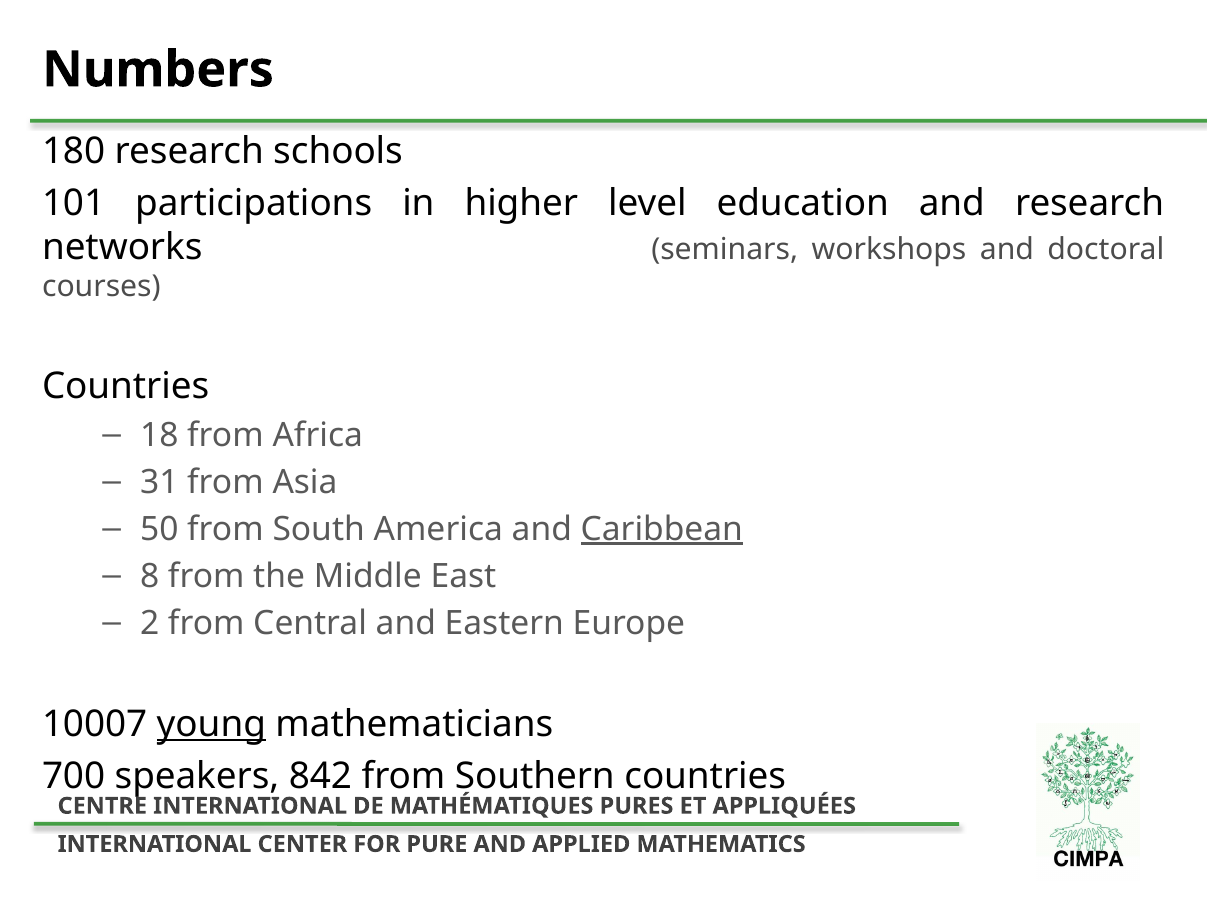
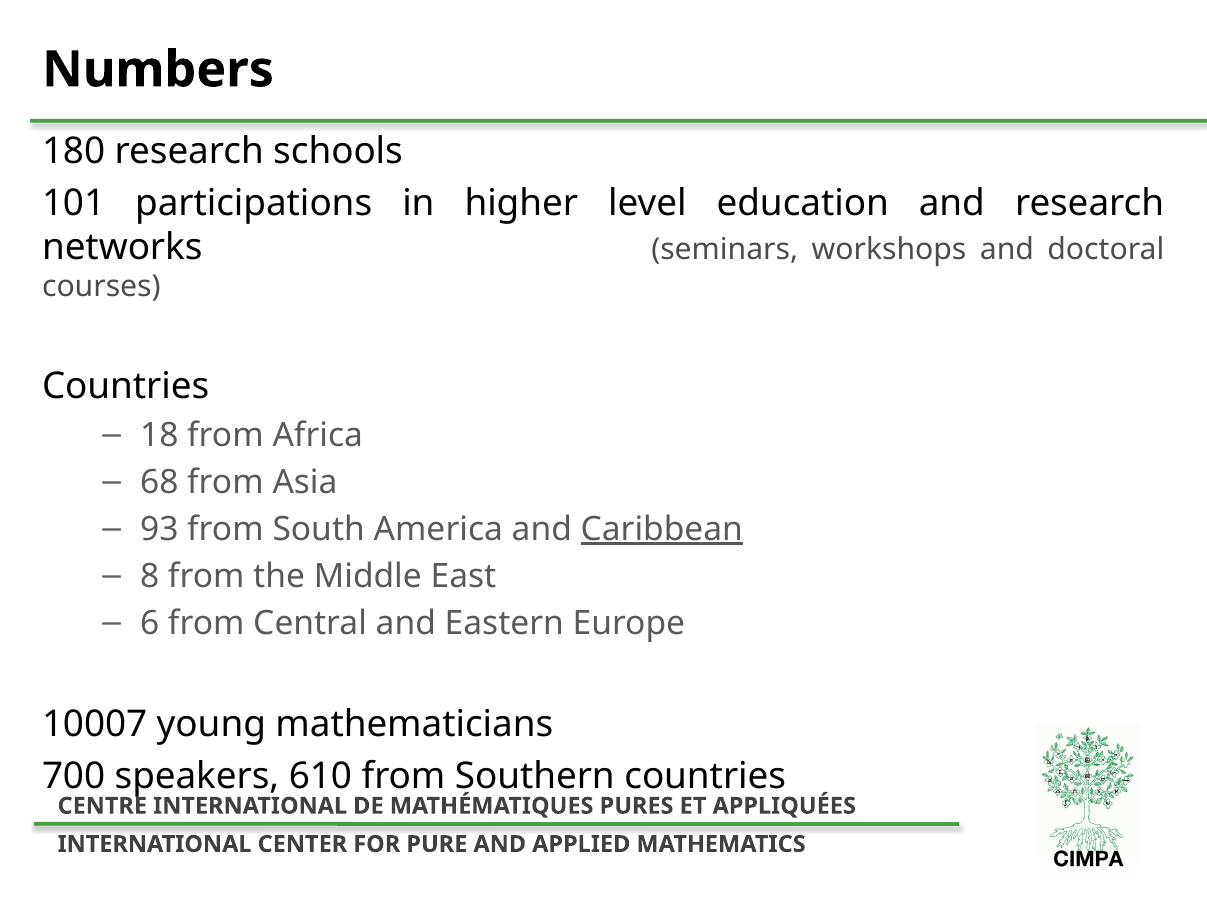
31: 31 -> 68 (159, 482)
50: 50 -> 93 (159, 529)
2: 2 -> 6 (150, 623)
young underline: present -> none (211, 725)
842: 842 -> 610 (320, 776)
